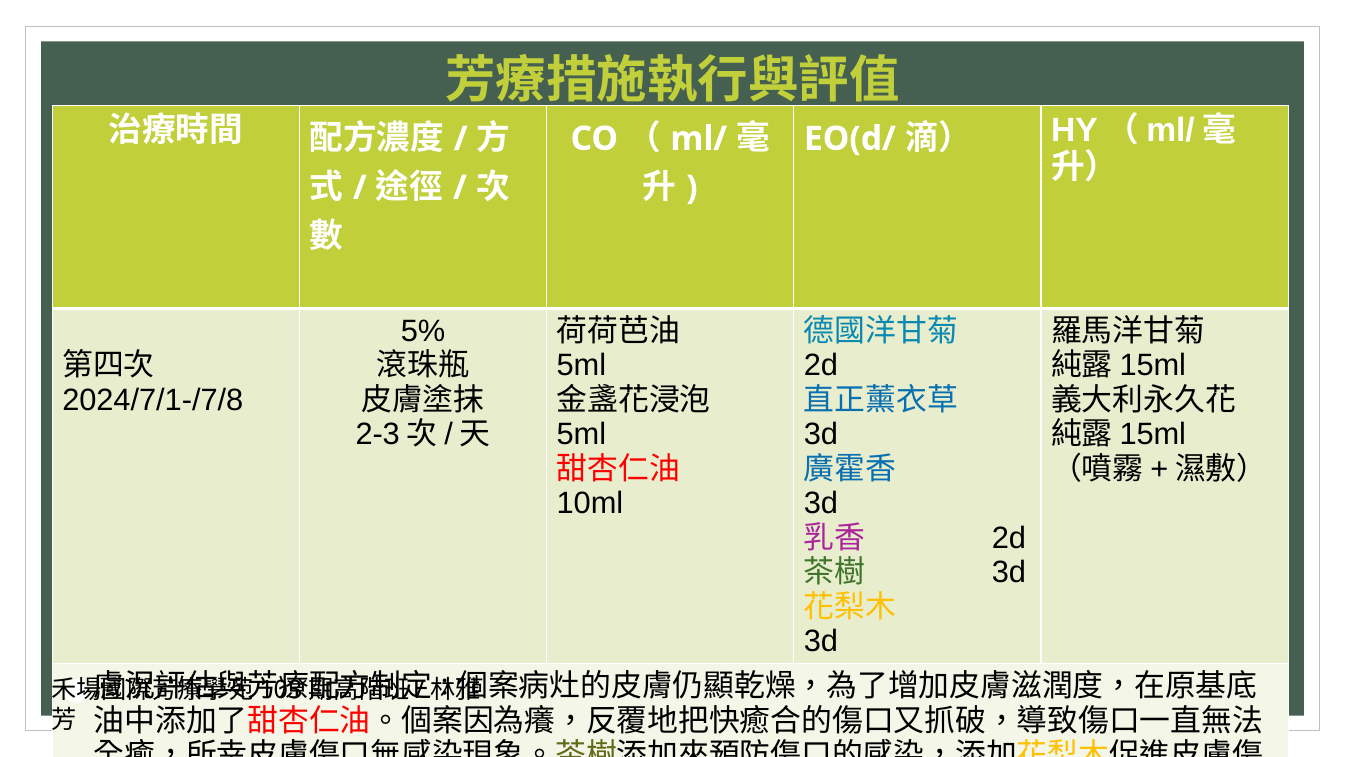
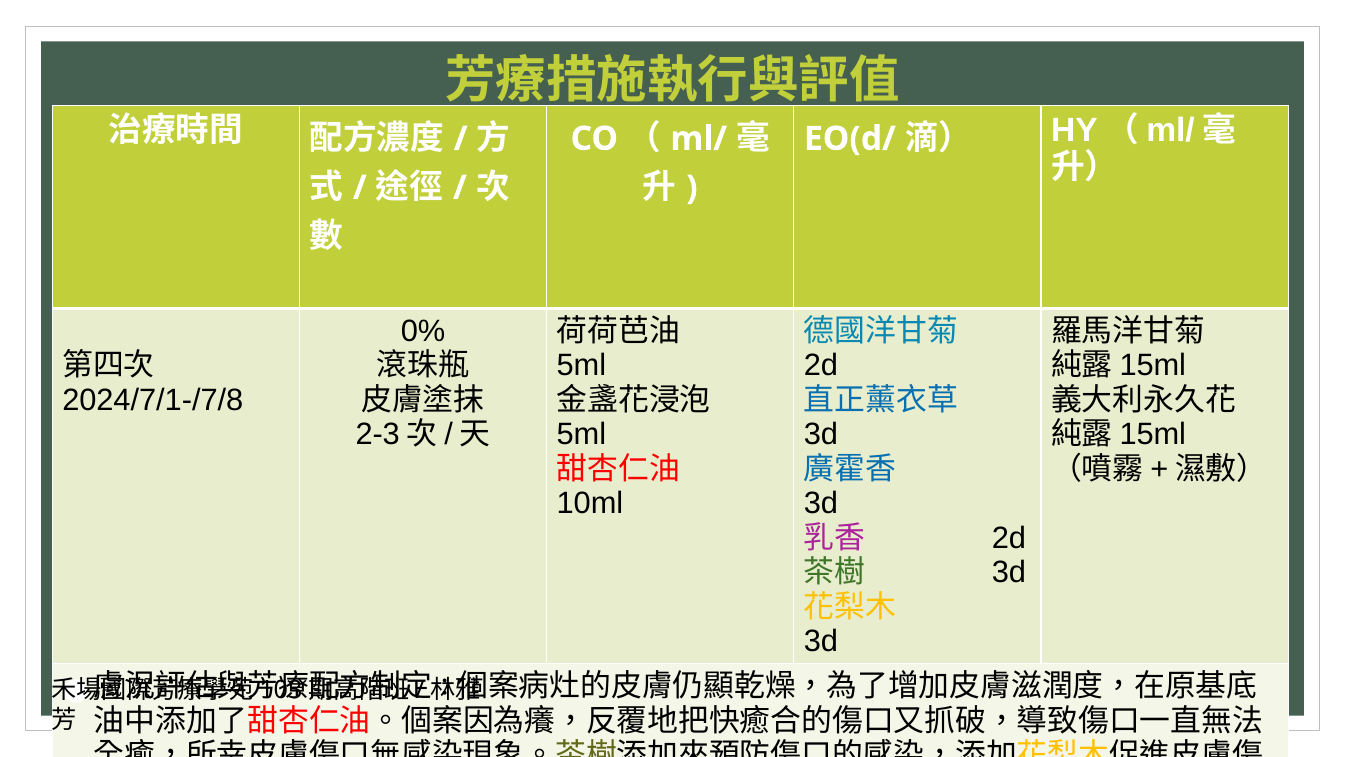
5%: 5% -> 0% (423, 331)
